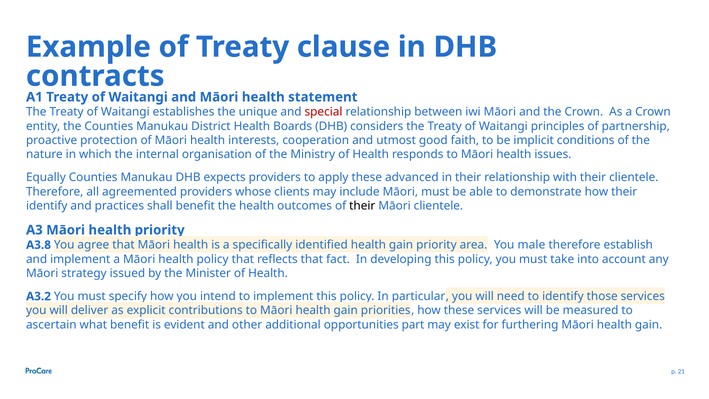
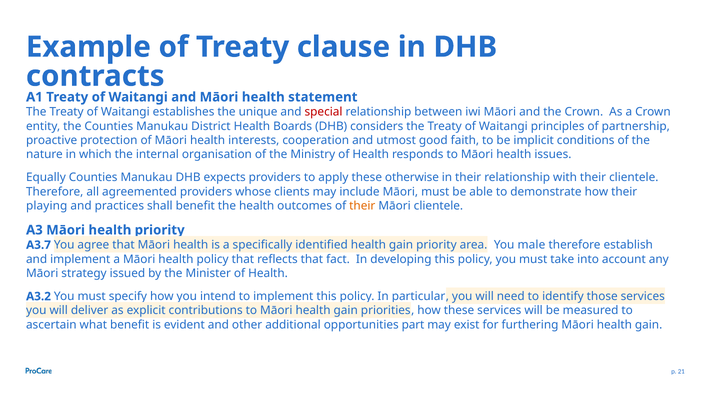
advanced: advanced -> otherwise (412, 178)
identify: identify -> playing (47, 206)
their colour: black -> orange (362, 206)
A3.8: A3.8 -> A3.7 (39, 245)
